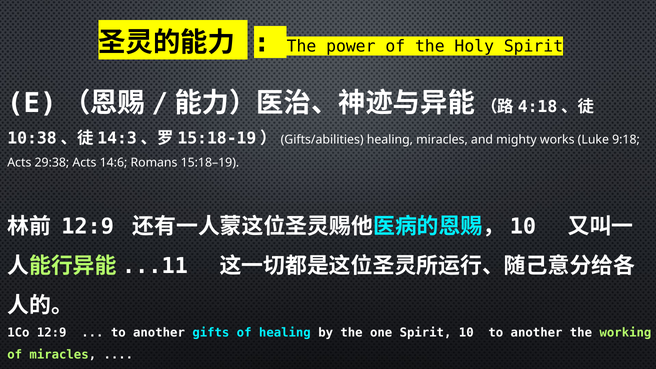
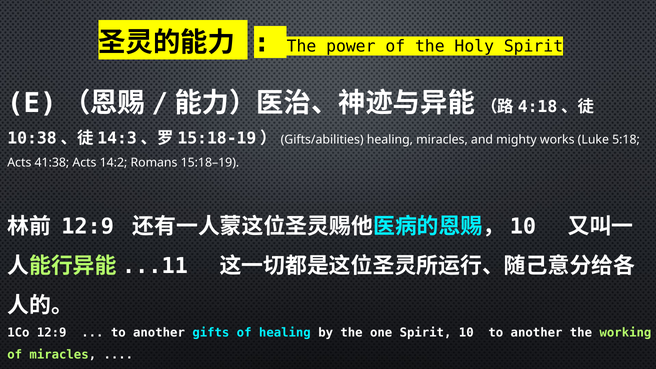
9:18: 9:18 -> 5:18 (626, 140)
29:38: 29:38 -> 41:38 (52, 163)
14:6: 14:6 -> 14:2 (114, 163)
